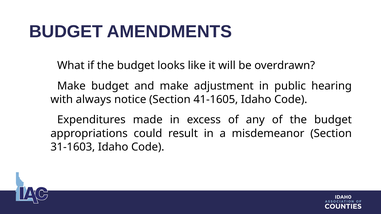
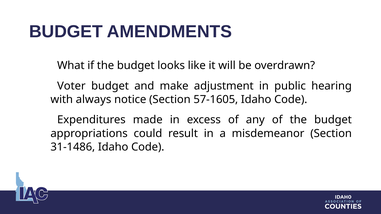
Make: Make -> Voter (71, 86)
41-1605: 41-1605 -> 57-1605 (216, 100)
31-1603: 31-1603 -> 31-1486 (73, 147)
